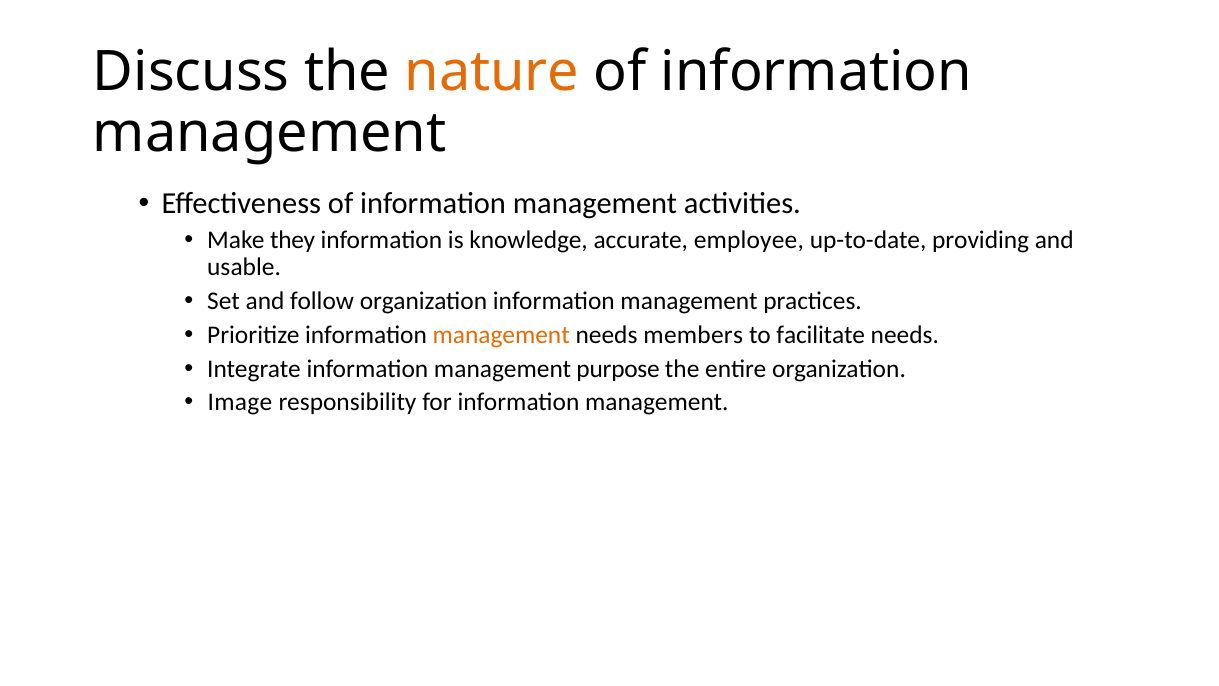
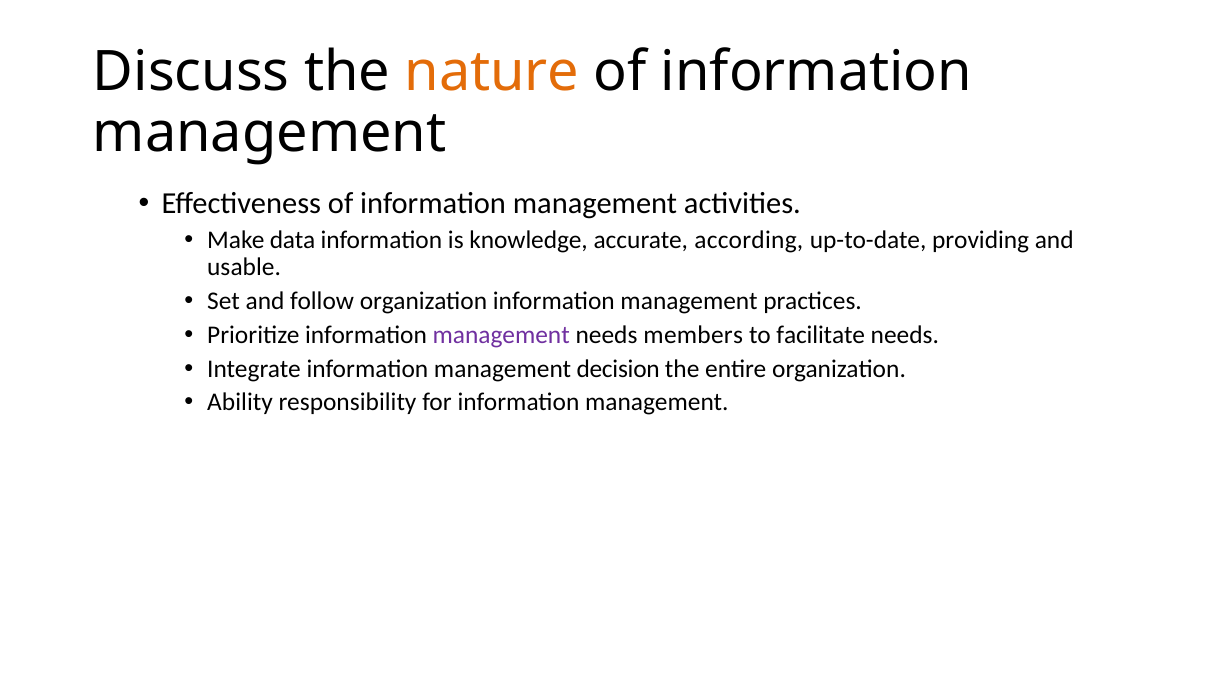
they: they -> data (293, 240)
employee: employee -> according (749, 240)
management colour: orange -> purple (501, 335)
purpose: purpose -> decision (618, 369)
Image: Image -> Ability (240, 402)
